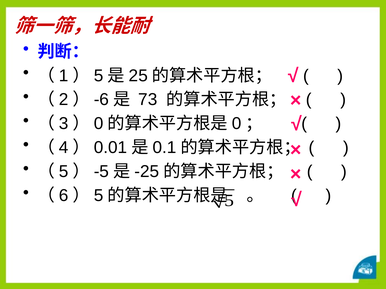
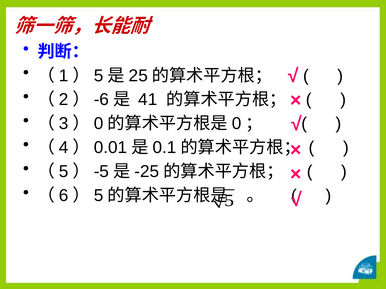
73: 73 -> 41 (148, 100)
